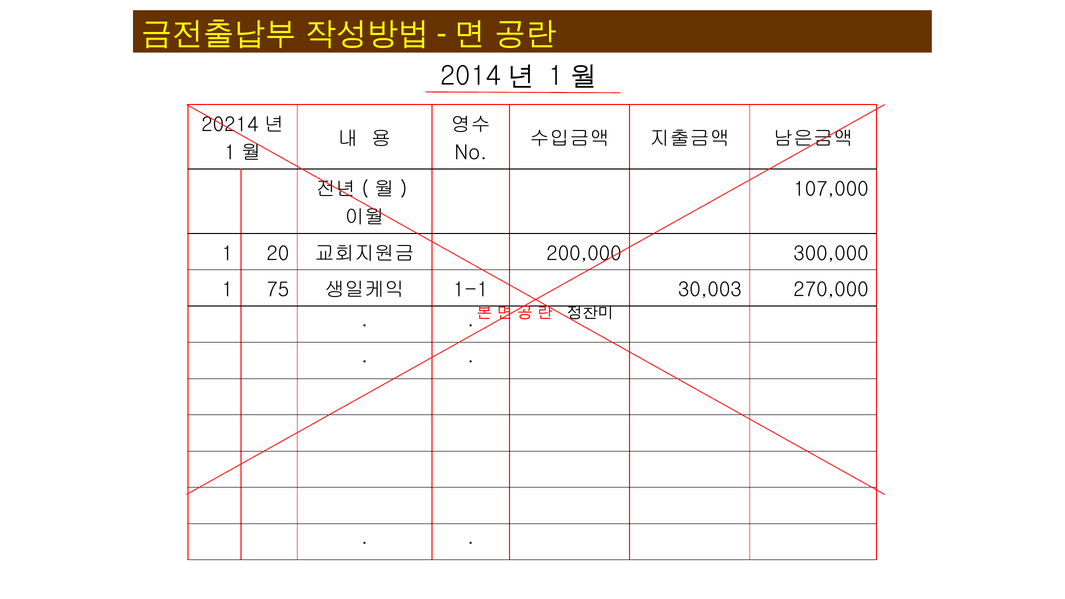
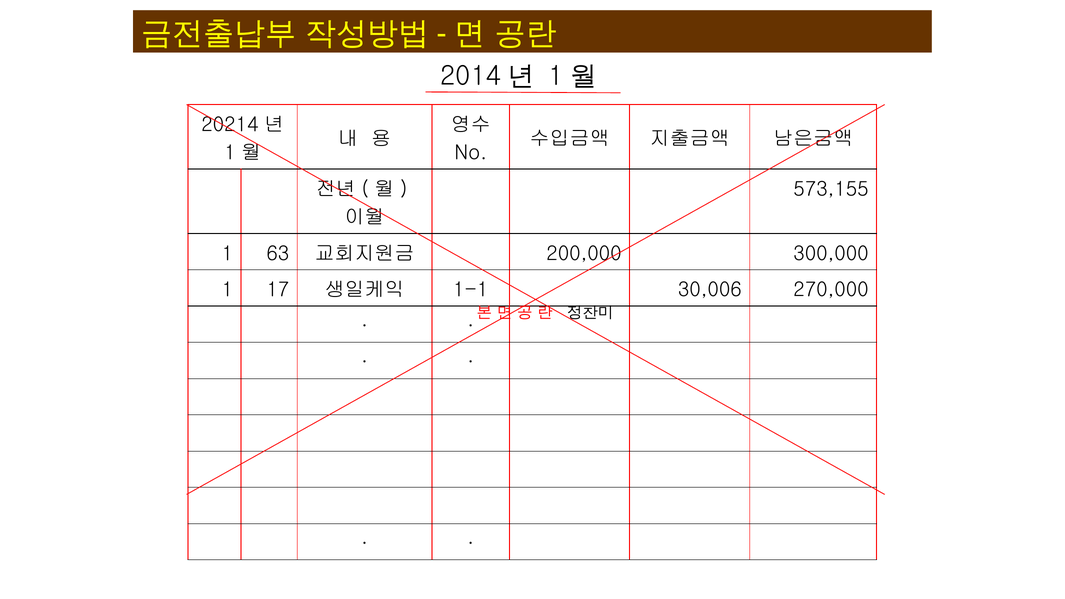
107,000: 107,000 -> 573,155 (831, 189)
20: 20 -> 63 (278, 254)
75: 75 -> 17 (278, 290)
30,003: 30,003 -> 30,006 (710, 290)
